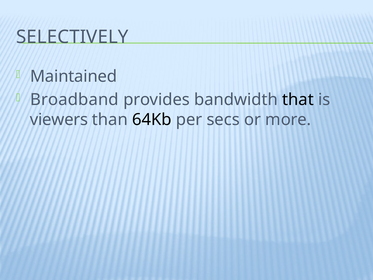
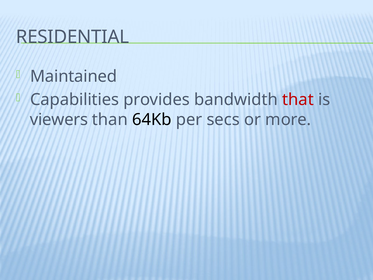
SELECTIVELY: SELECTIVELY -> RESIDENTIAL (72, 37)
Broadband: Broadband -> Capabilities (75, 100)
that colour: black -> red (298, 100)
